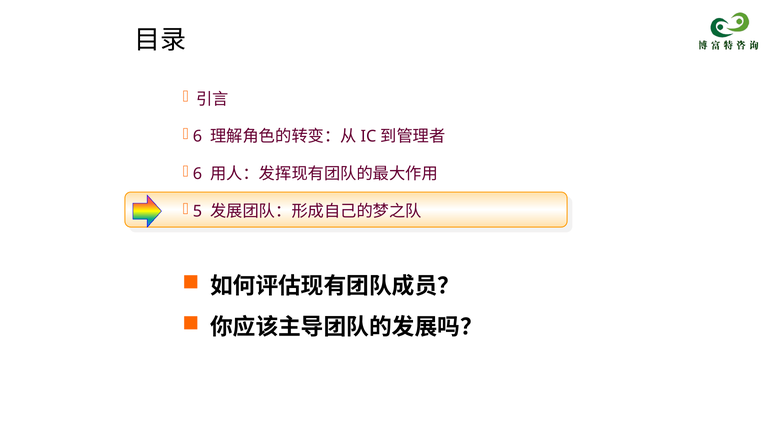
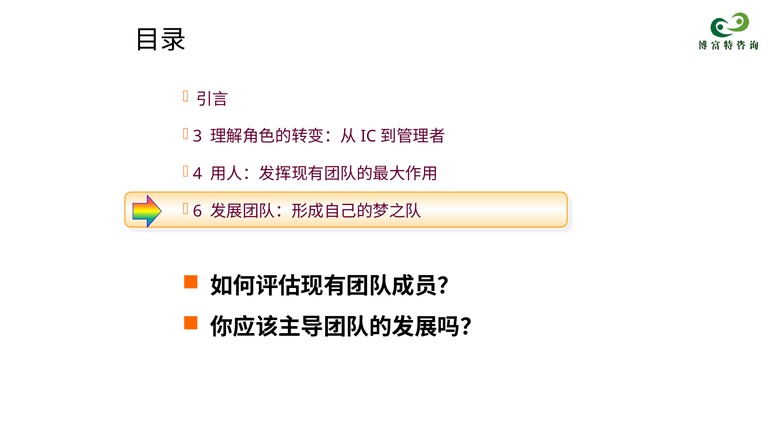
6: 6 -> 3 (197, 136)
6: 6 -> 4 (197, 174)
5: 5 -> 6 (197, 211)
